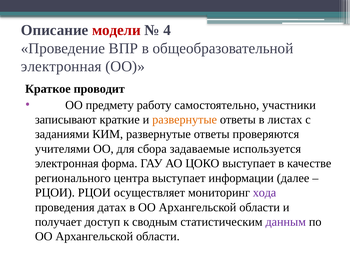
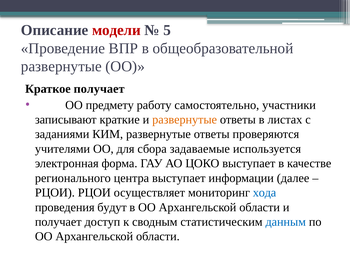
4: 4 -> 5 (167, 30)
электронная: электронная -> развернутые (61, 66)
Краткое проводит: проводит -> получает (99, 89)
хода colour: purple -> blue (265, 192)
датах: датах -> будут (112, 207)
данным colour: purple -> blue (286, 221)
